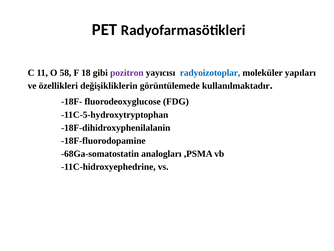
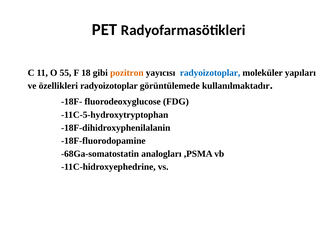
58: 58 -> 55 (65, 73)
pozitron colour: purple -> orange (127, 73)
özellikleri değişikliklerin: değişikliklerin -> radyoizotoplar (109, 86)
